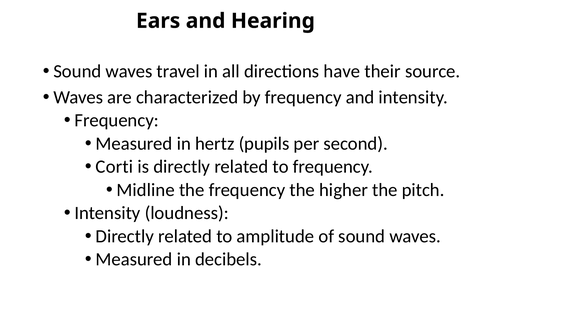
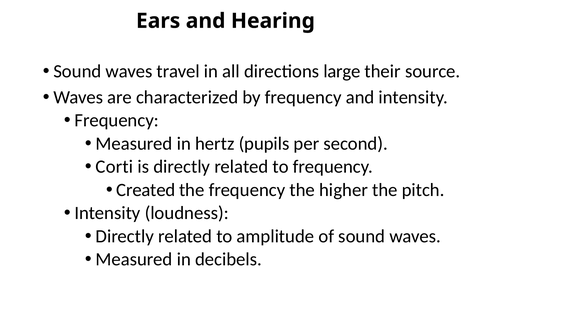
have: have -> large (342, 71)
Midline: Midline -> Created (146, 190)
